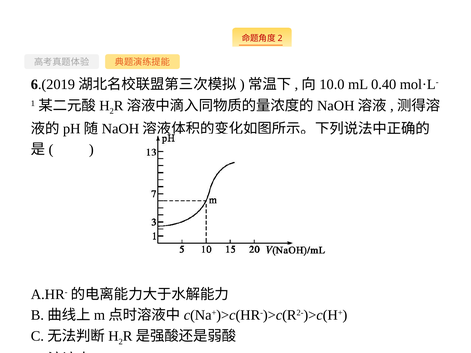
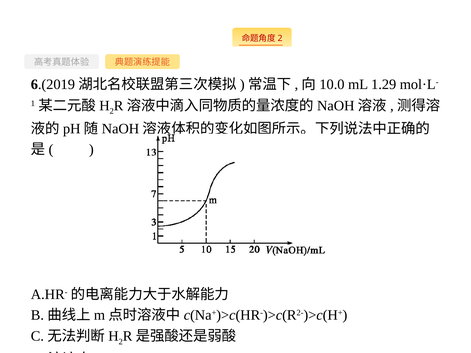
0.40: 0.40 -> 1.29 (384, 85)
